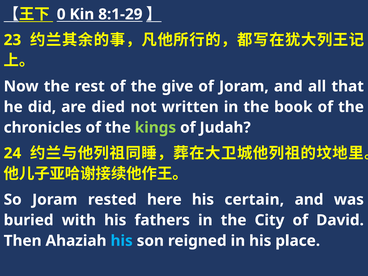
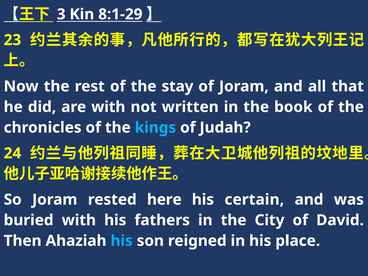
0: 0 -> 3 (61, 14)
give: give -> stay (177, 86)
are died: died -> with (108, 107)
kings colour: light green -> light blue (155, 128)
